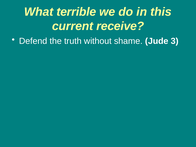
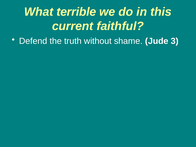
receive: receive -> faithful (120, 26)
